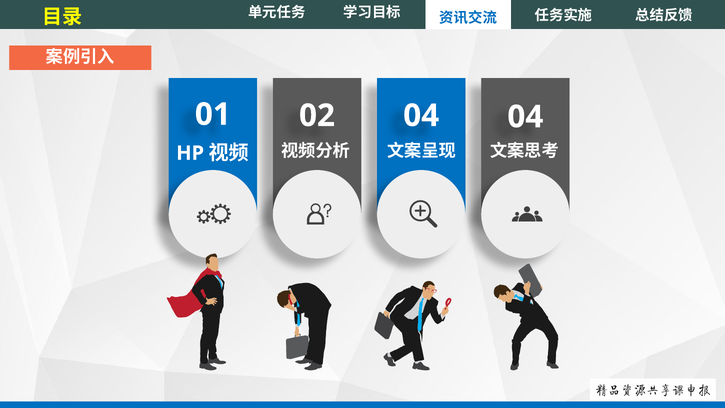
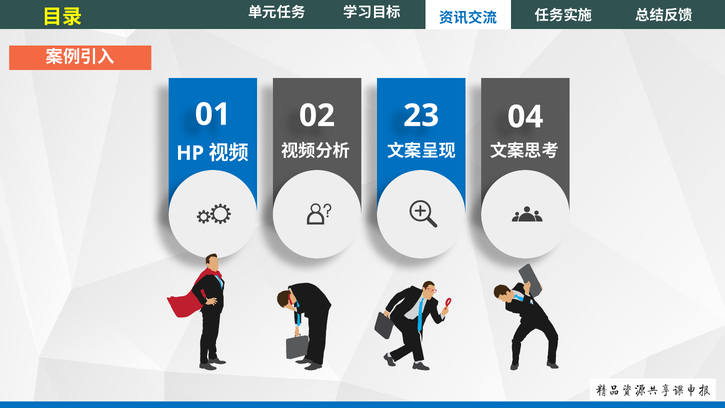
02 04: 04 -> 23 (421, 116)
